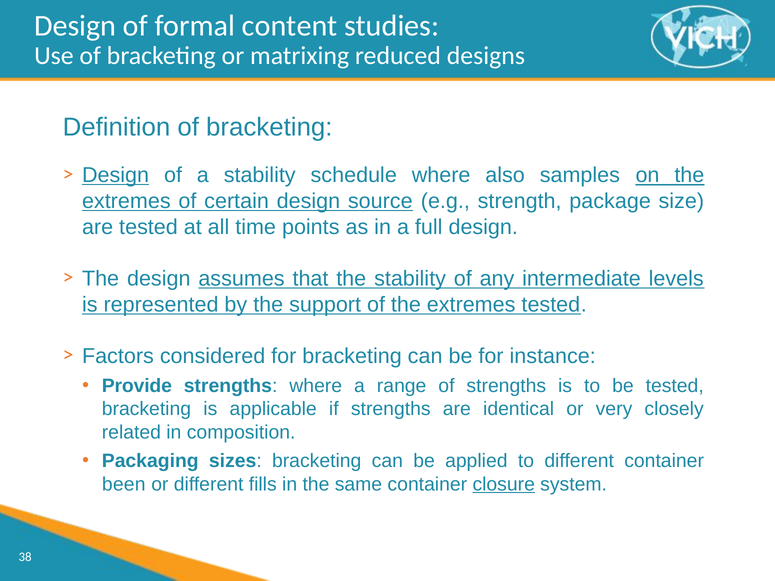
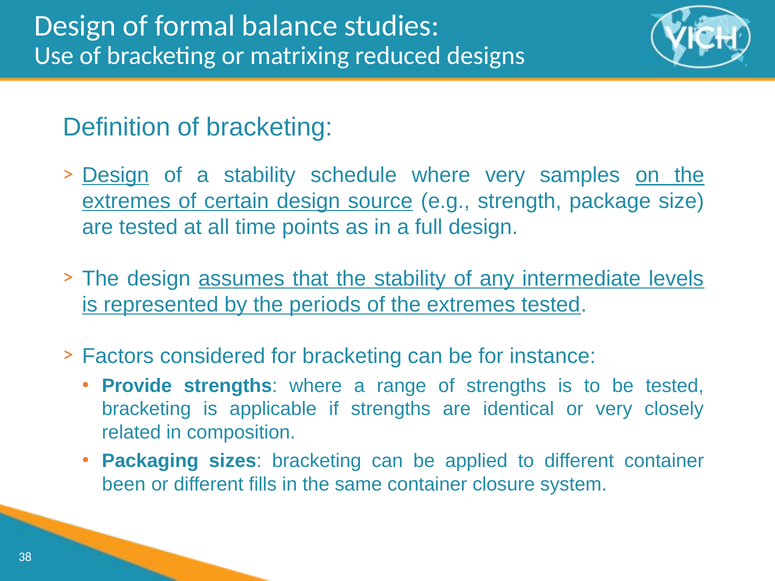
content: content -> balance (290, 26)
where also: also -> very (505, 175)
support: support -> periods (325, 305)
closure underline: present -> none (504, 484)
